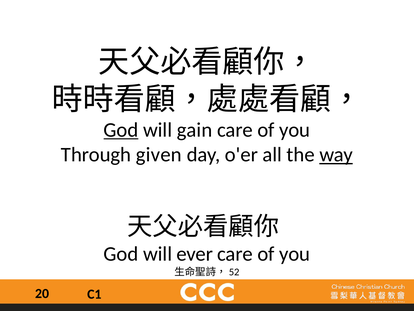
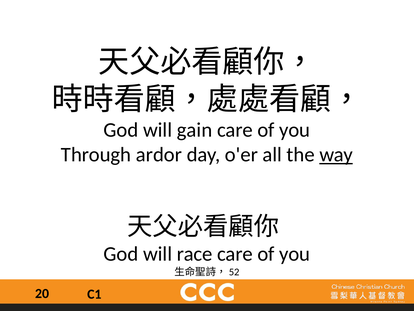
God underline: present -> none (121, 130)
given: given -> ardor (159, 155)
ever: ever -> race (195, 254)
